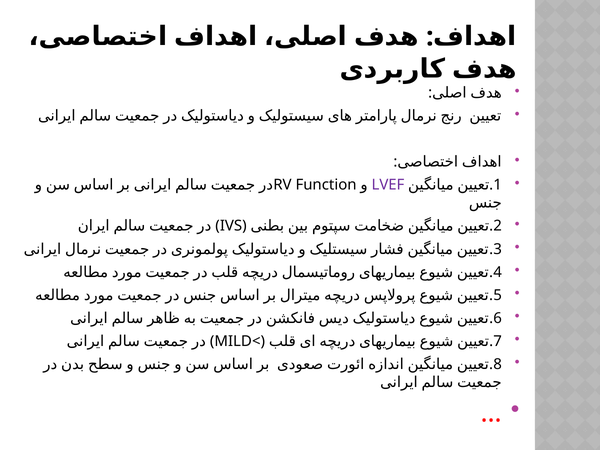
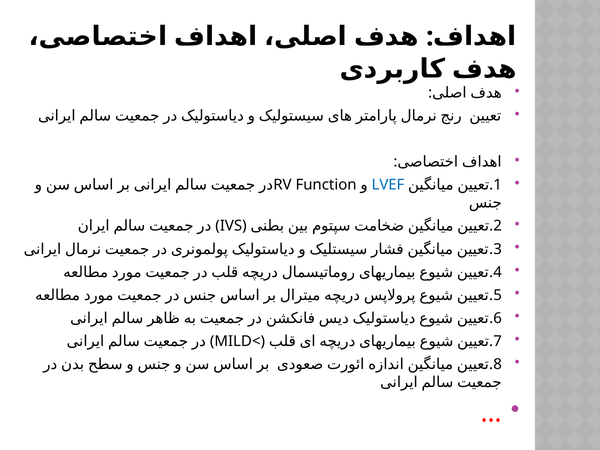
LVEF colour: purple -> blue (388, 185)
